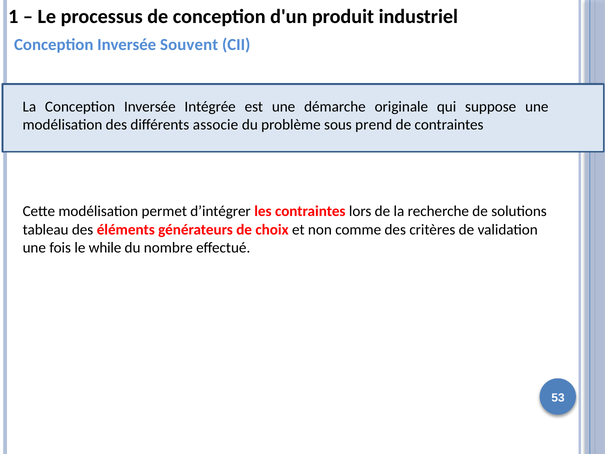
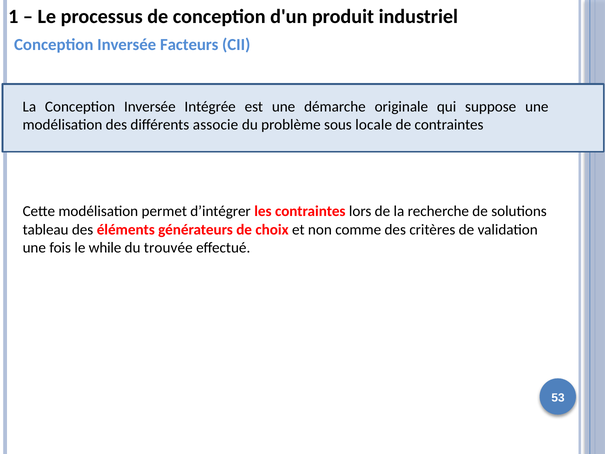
Souvent: Souvent -> Facteurs (189, 45)
prend: prend -> locale (374, 125)
nombre: nombre -> trouvée (168, 248)
